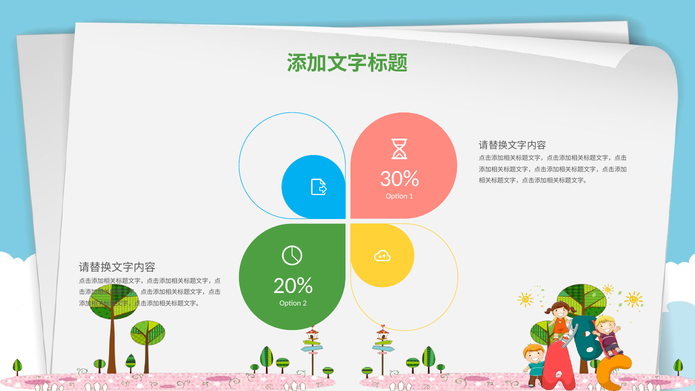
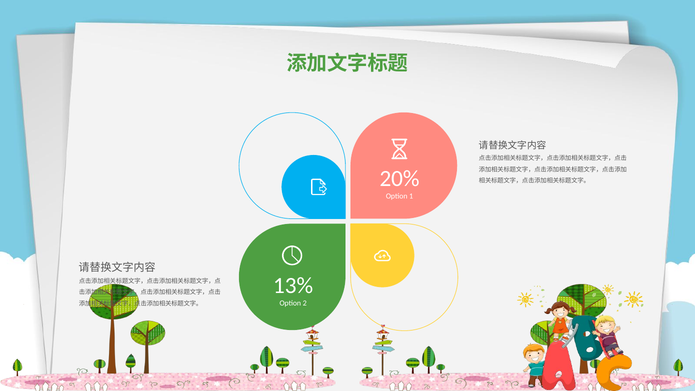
30%: 30% -> 20% (400, 179)
20%: 20% -> 13% (293, 286)
